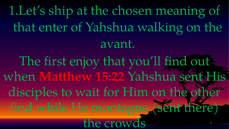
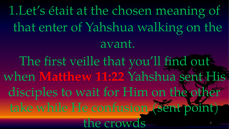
ship: ship -> était (61, 11)
enjoy: enjoy -> veille (85, 61)
15:22: 15:22 -> 11:22 (110, 76)
find: find -> take (21, 107)
montagne: montagne -> confusion (120, 107)
there: there -> point (202, 107)
